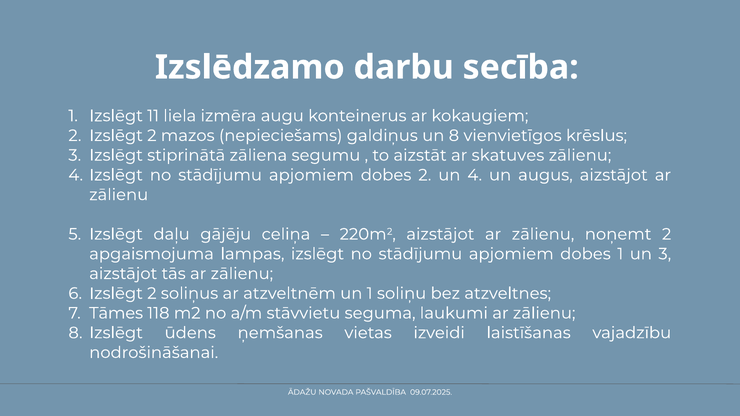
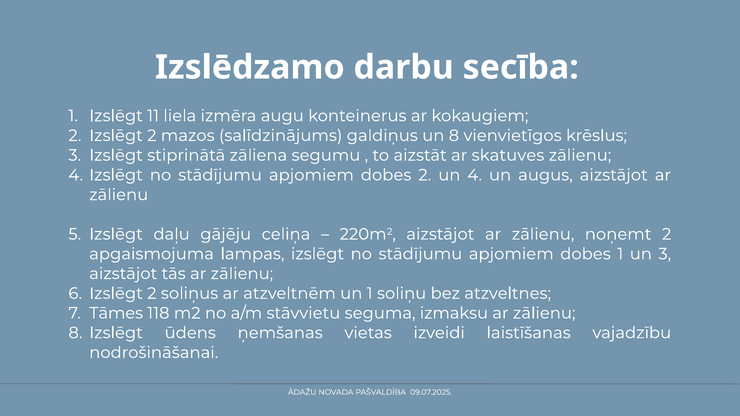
nepieciešams: nepieciešams -> salīdzinājums (281, 136)
laukumi: laukumi -> izmaksu (454, 313)
